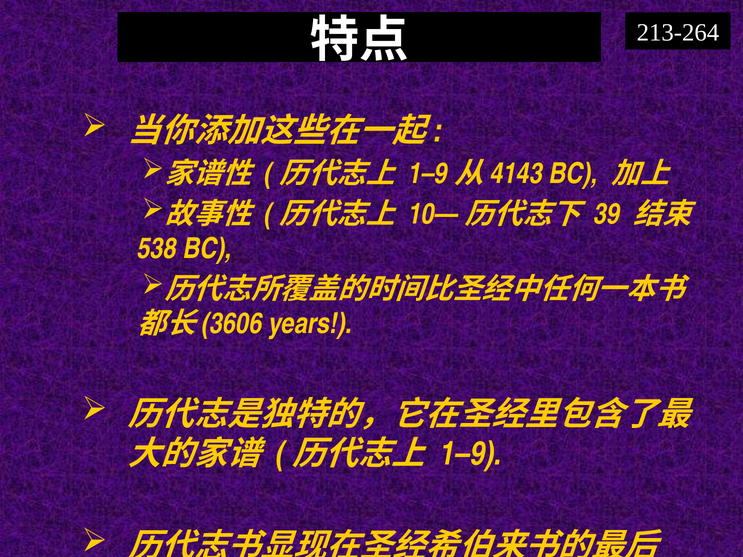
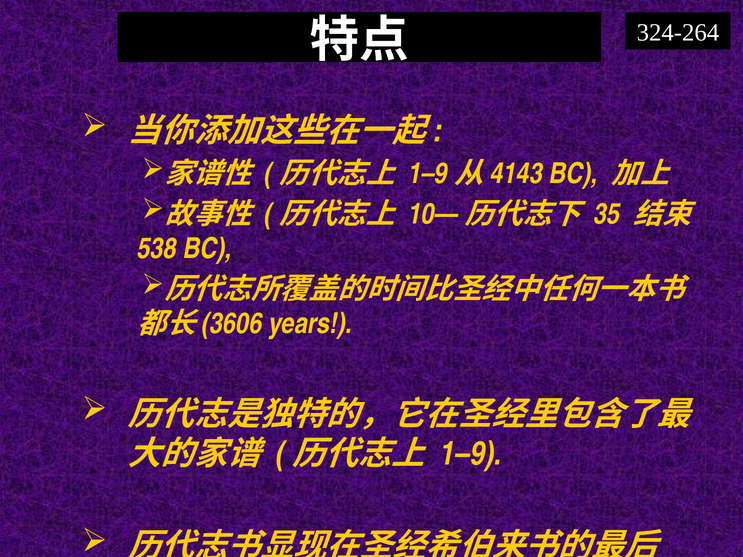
213-264: 213-264 -> 324-264 (678, 33)
39: 39 -> 35 (607, 214)
